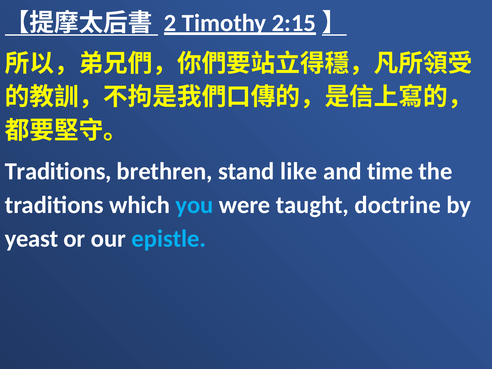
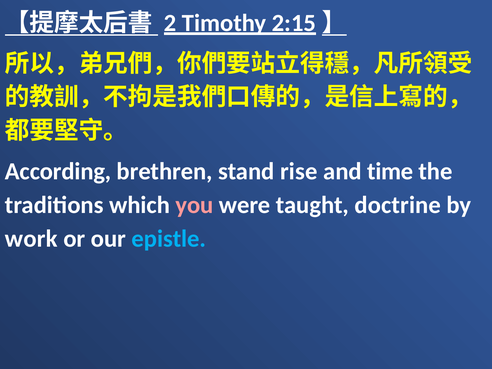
Traditions: Traditions -> According (58, 171)
like: like -> rise (299, 171)
you colour: light blue -> pink (195, 205)
yeast: yeast -> work (31, 239)
